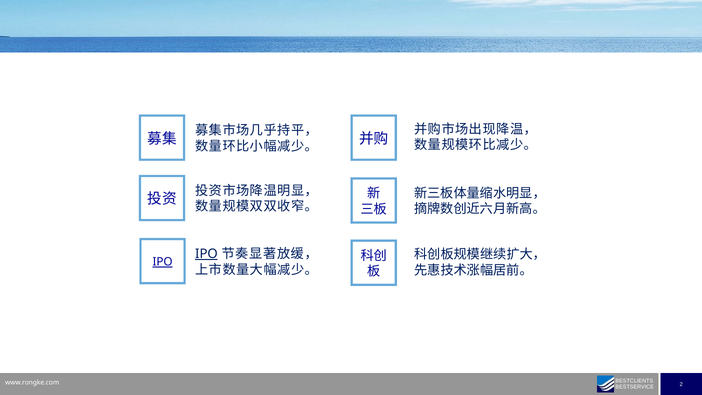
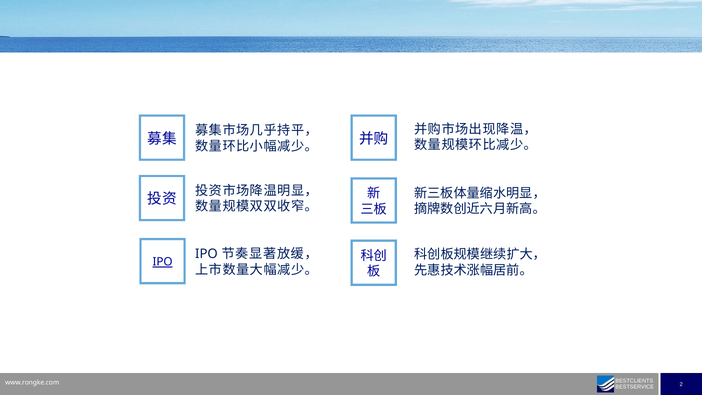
IPO underline: present -> none (206, 254)
